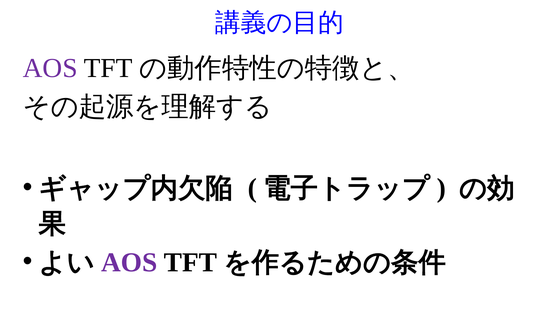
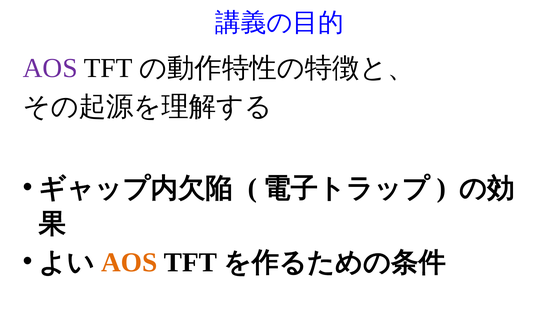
AOS colour: purple -> orange (129, 262)
